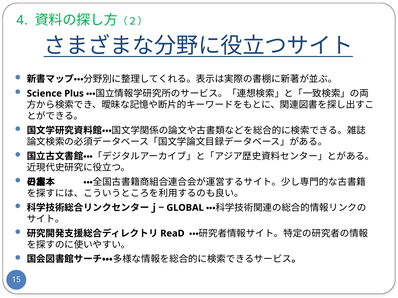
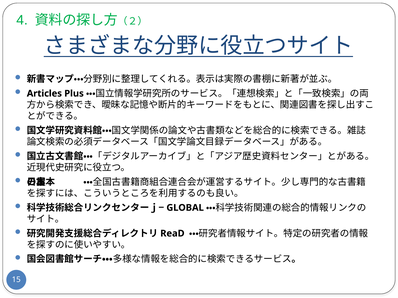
Science: Science -> Articles (44, 94)
